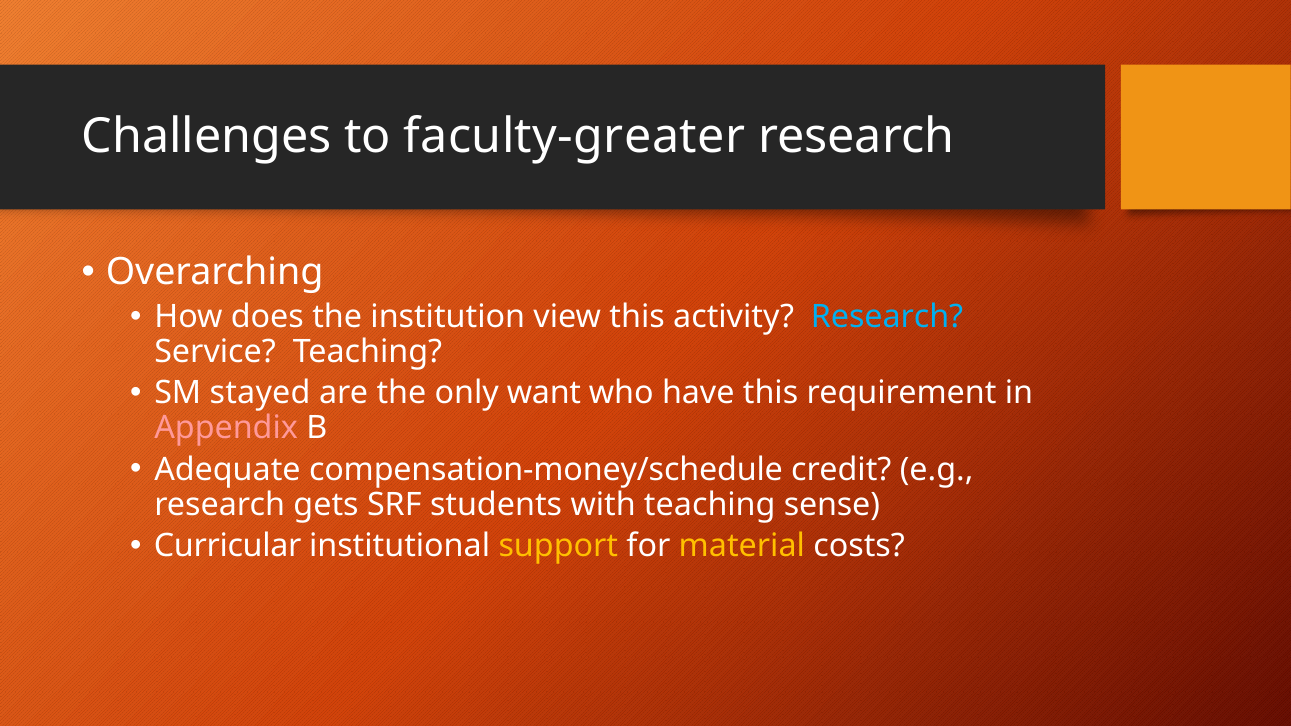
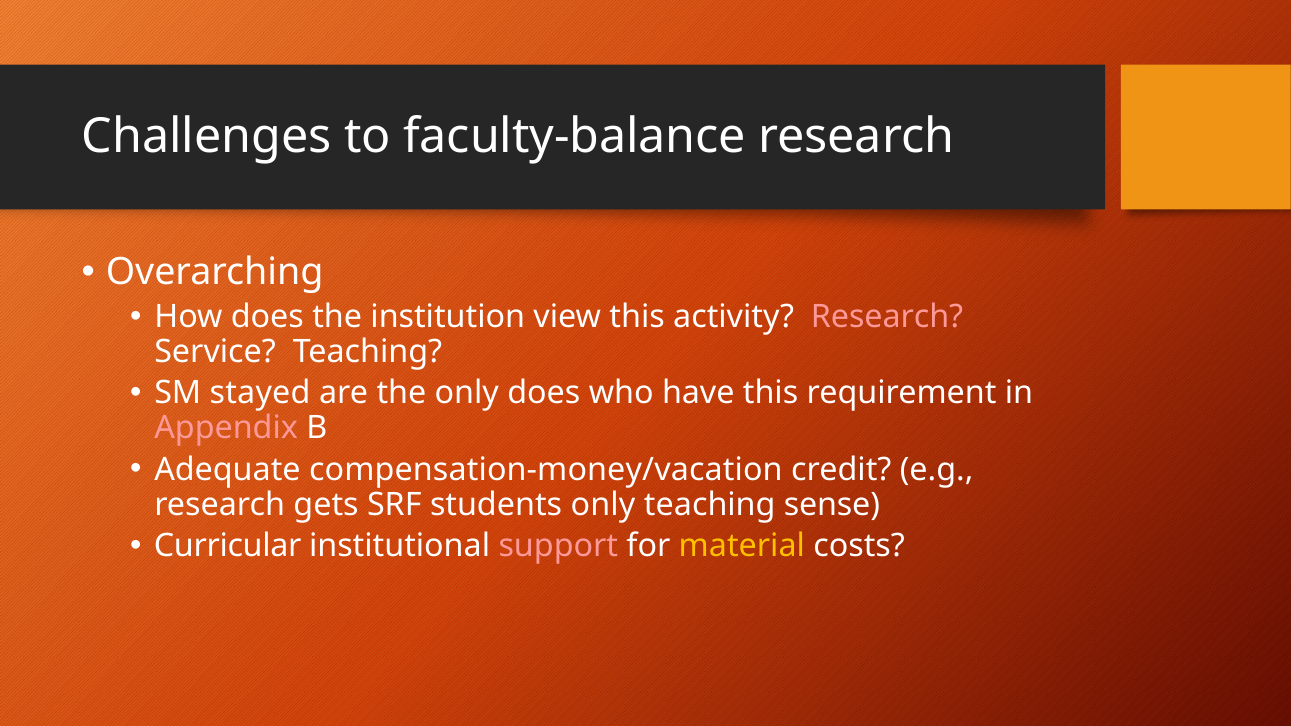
faculty-greater: faculty-greater -> faculty-balance (575, 137)
Research colour: light blue -> pink (887, 317)
only want: want -> does (544, 393)
compensation-money/schedule: compensation-money/schedule -> compensation-money/vacation (546, 470)
students with: with -> only (603, 505)
support colour: yellow -> pink (558, 546)
